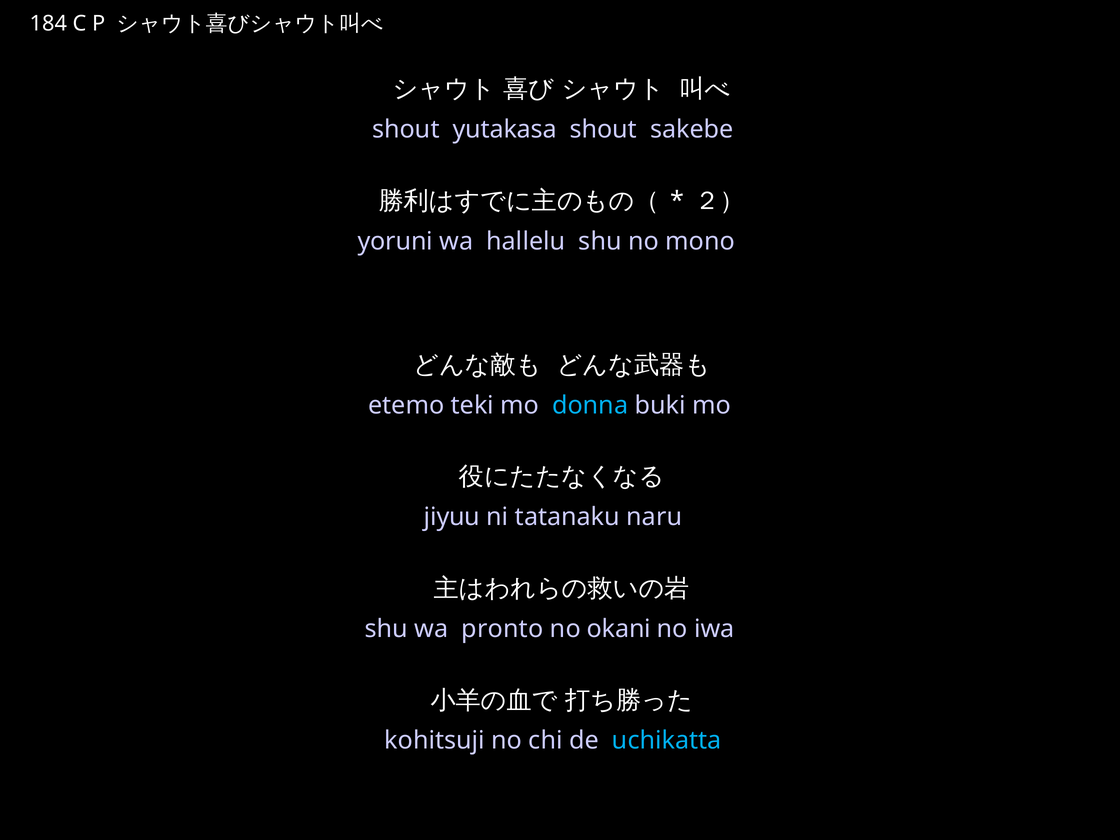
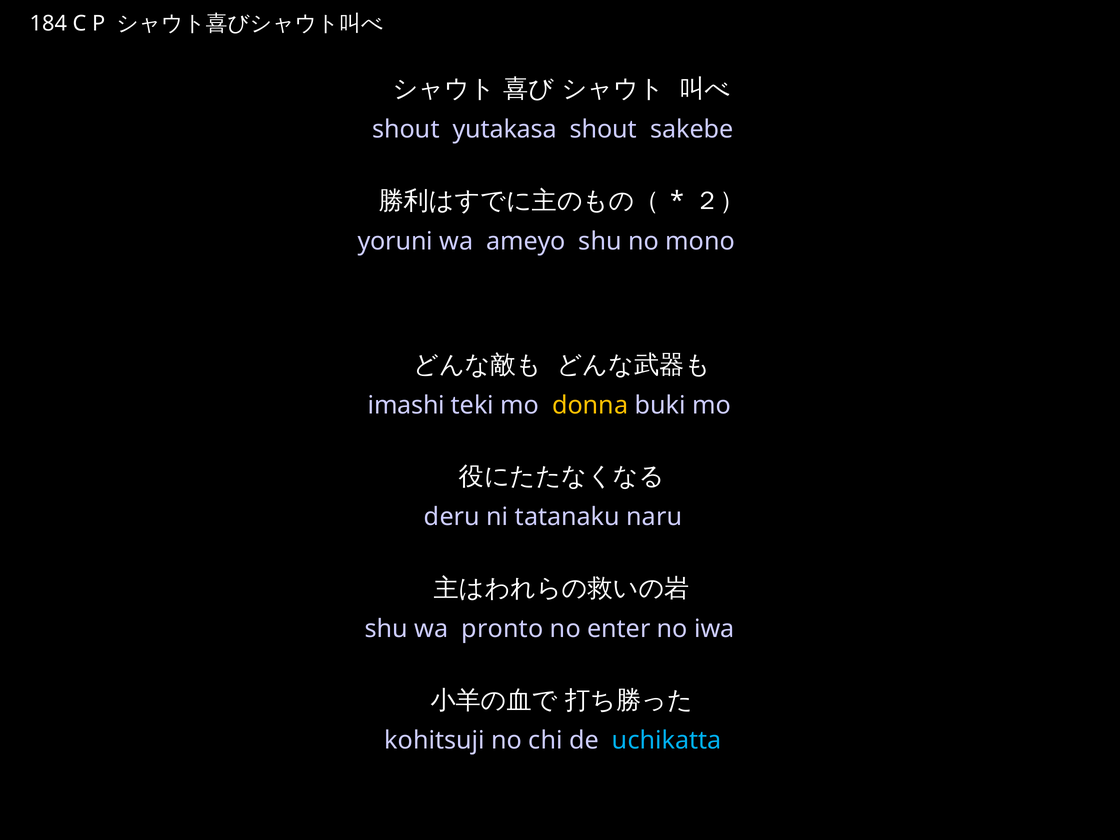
hallelu: hallelu -> ameyo (526, 241)
etemo: etemo -> imashi (406, 405)
donna colour: light blue -> yellow (590, 405)
jiyuu: jiyuu -> deru (452, 517)
okani: okani -> enter (619, 629)
